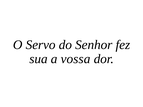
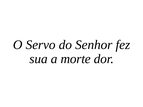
vossa: vossa -> morte (76, 59)
